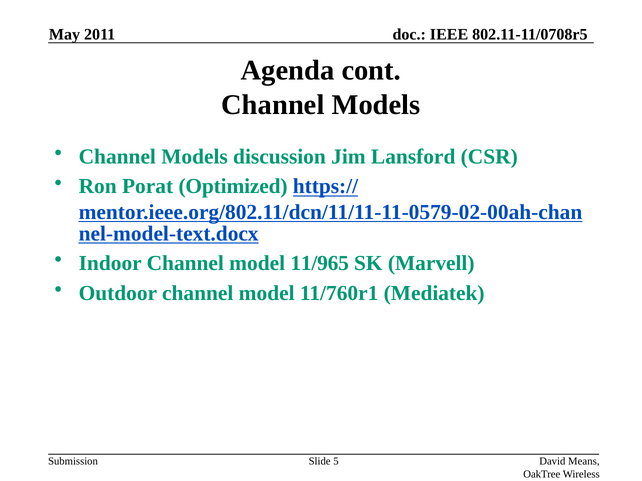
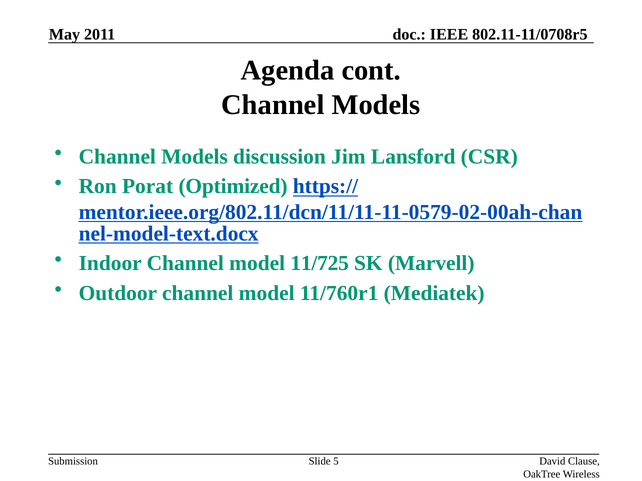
11/965: 11/965 -> 11/725 (320, 264)
Means: Means -> Clause (584, 462)
